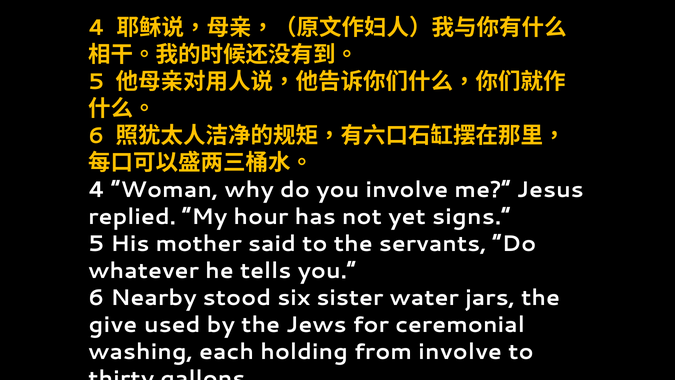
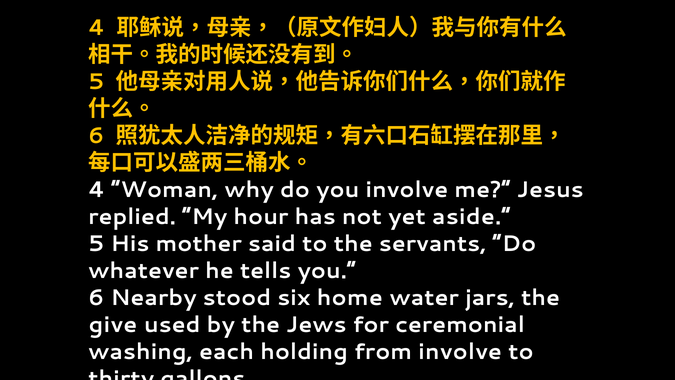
signs: signs -> aside (471, 217)
sister: sister -> home (350, 298)
